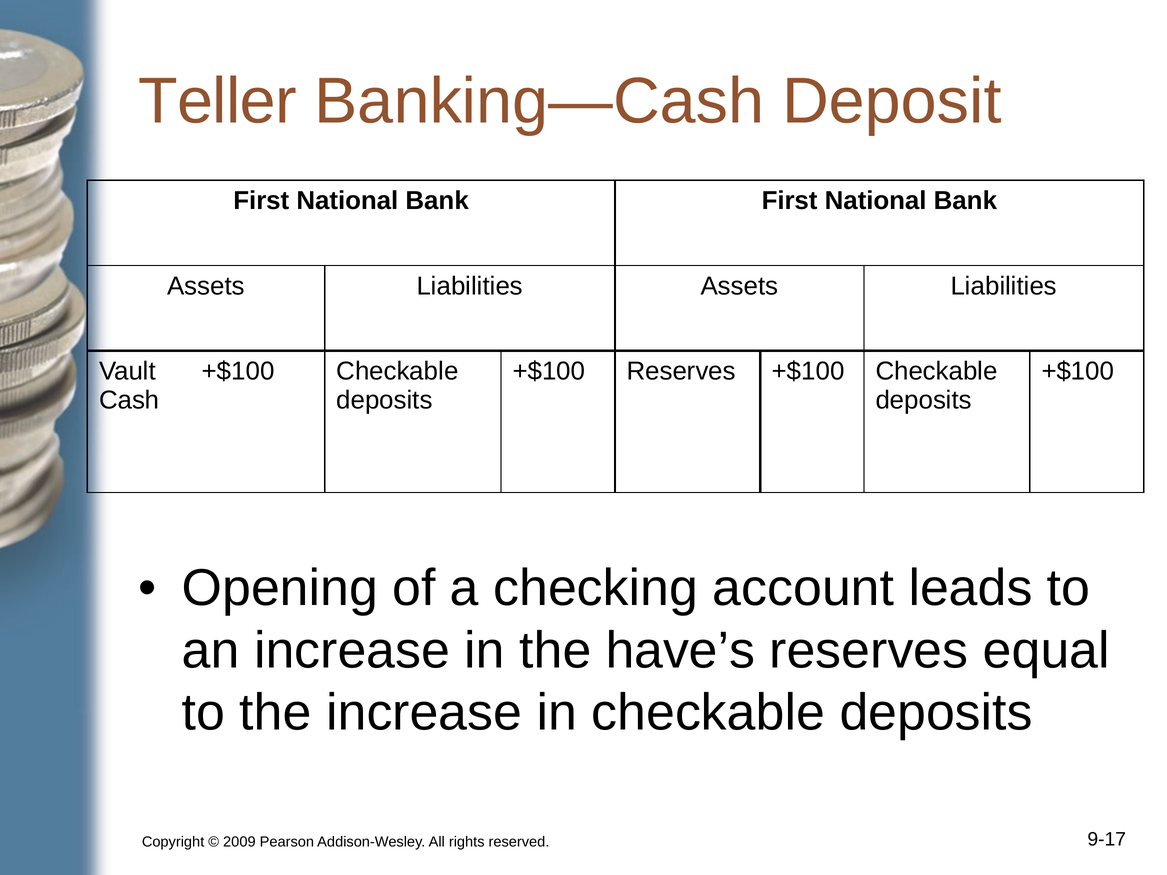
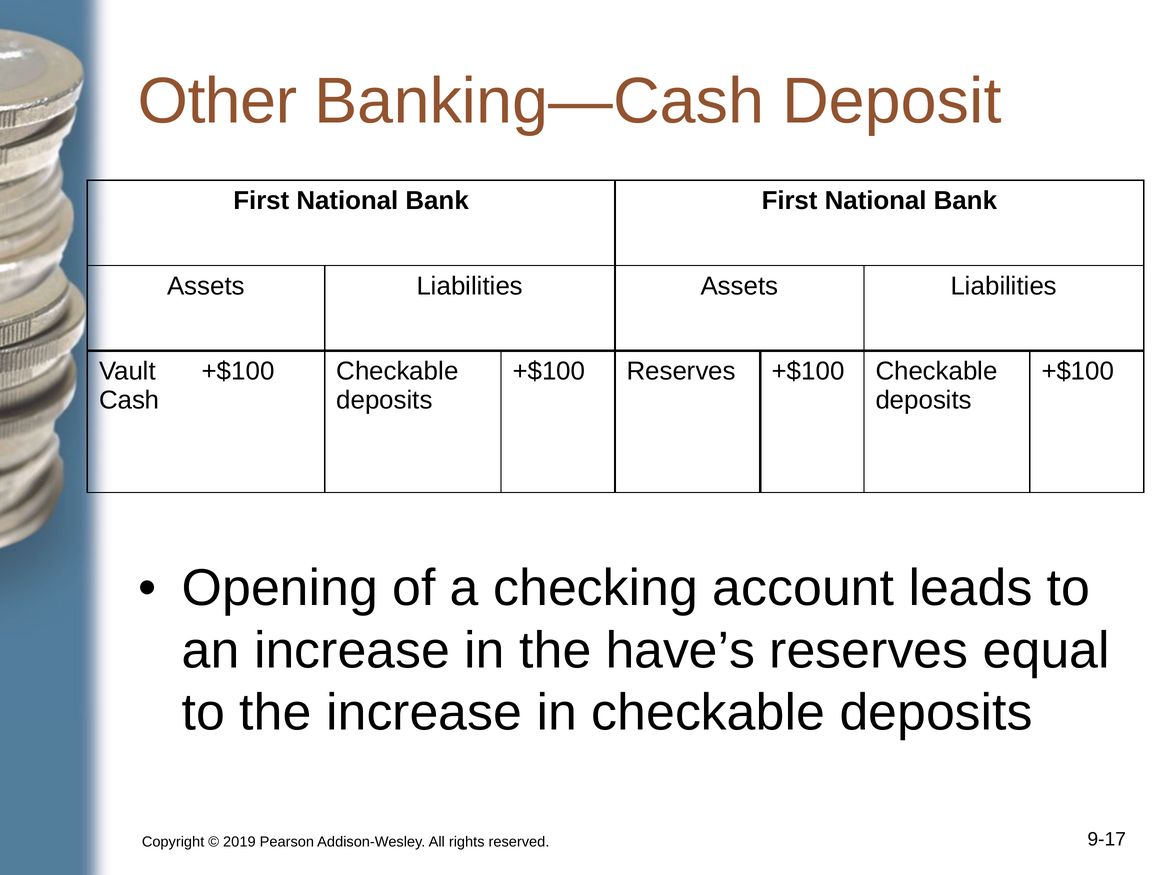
Teller: Teller -> Other (218, 102)
2009: 2009 -> 2019 (239, 842)
